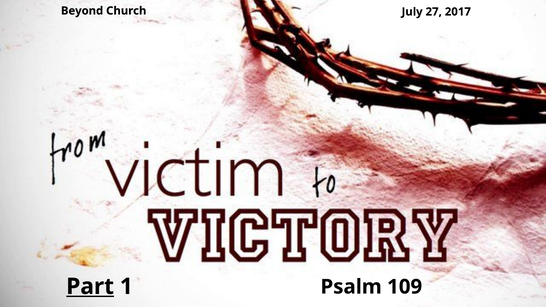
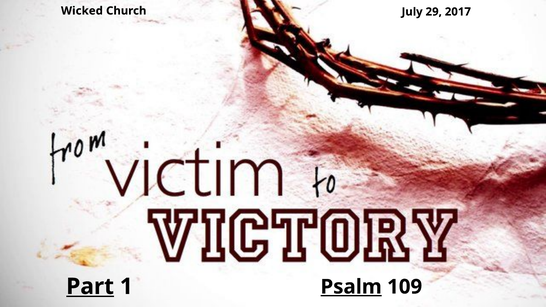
Beyond: Beyond -> Wicked (82, 11)
27: 27 -> 29 (434, 12)
Psalm underline: none -> present (351, 287)
